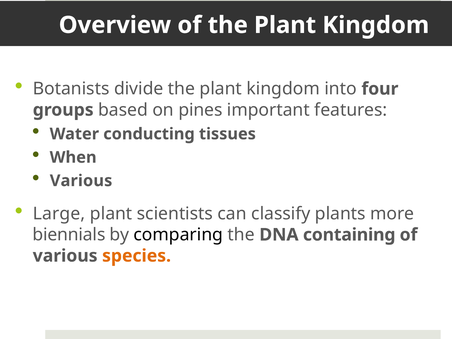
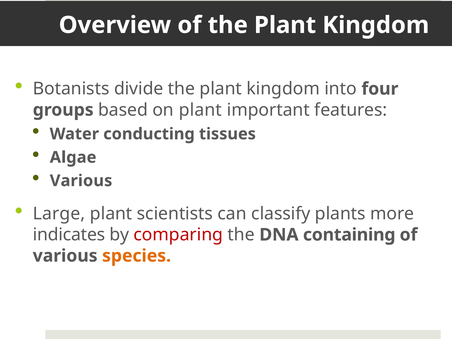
on pines: pines -> plant (200, 110)
When: When -> Algae (73, 157)
biennials: biennials -> indicates (69, 235)
comparing colour: black -> red (178, 235)
